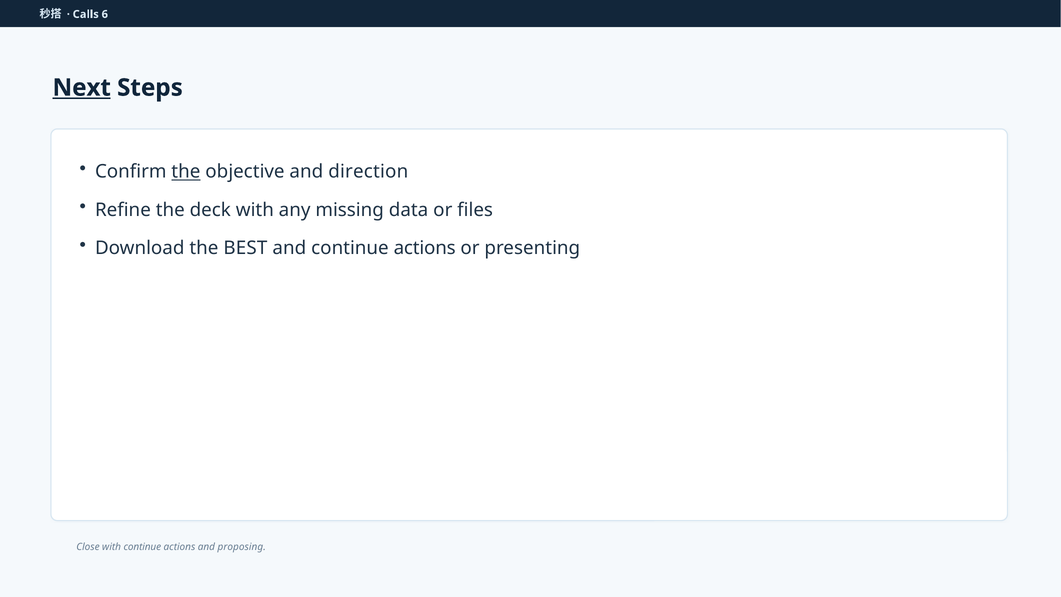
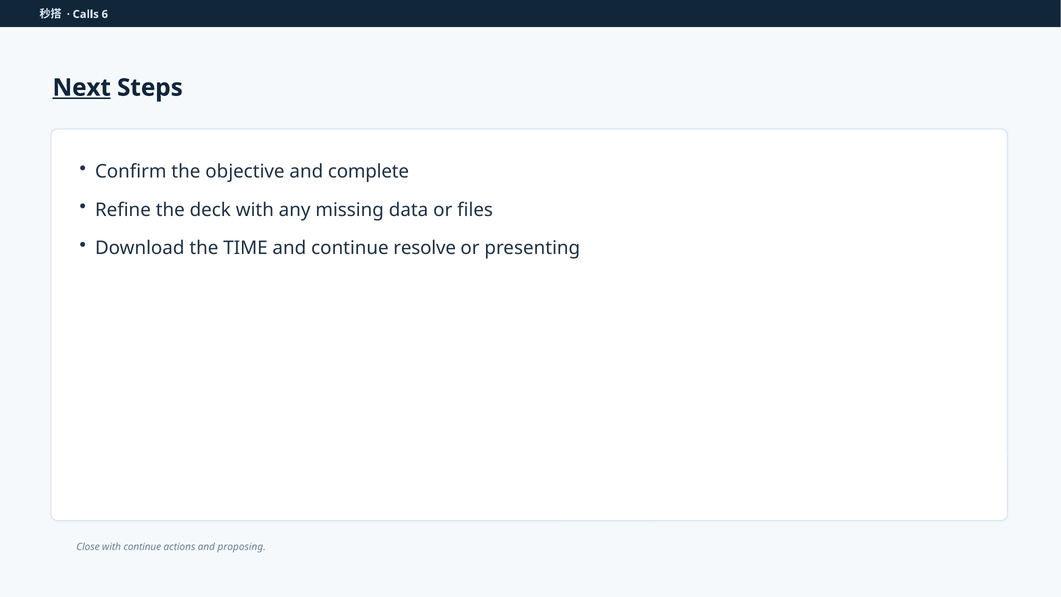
the underline: present -> none (186, 172)
direction: direction -> complete (368, 172)
BEST: BEST -> TIME (245, 248)
and continue actions: actions -> resolve (425, 248)
